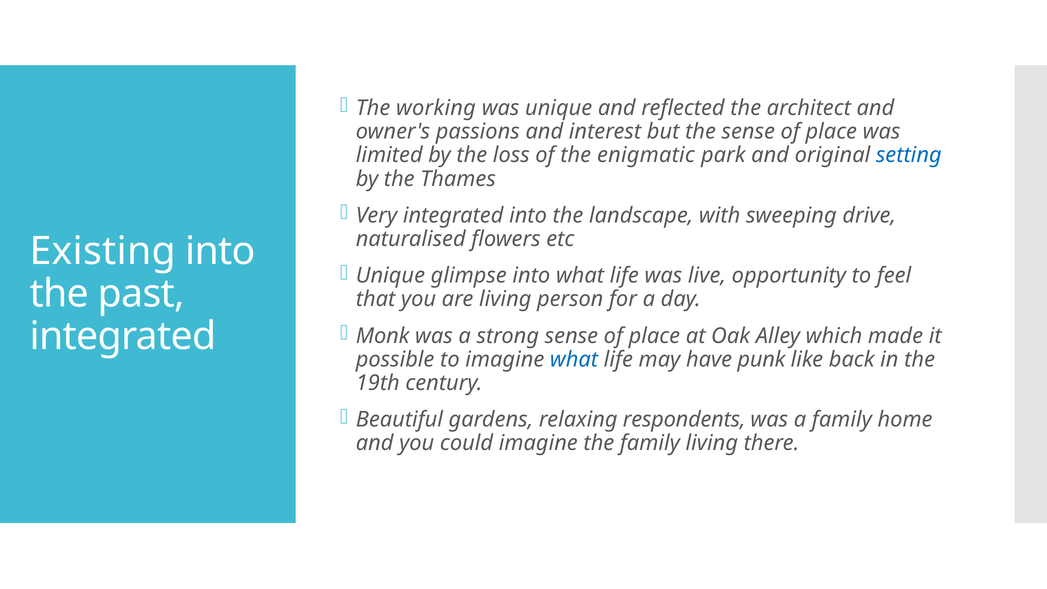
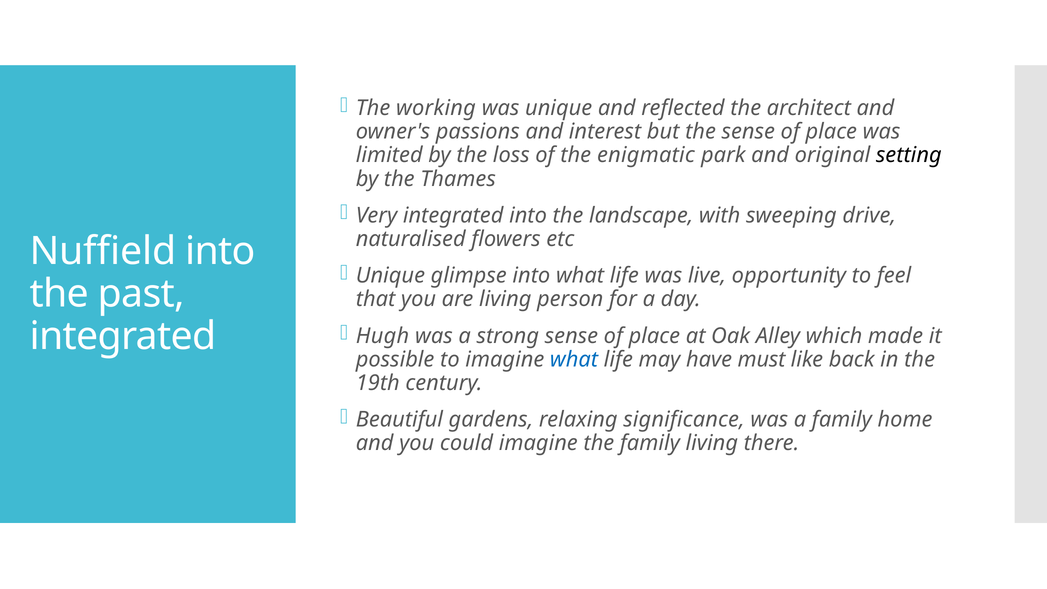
setting colour: blue -> black (909, 155)
Existing: Existing -> Nuffield (103, 251)
Monk: Monk -> Hugh (383, 336)
punk: punk -> must (761, 359)
respondents: respondents -> significance (684, 420)
